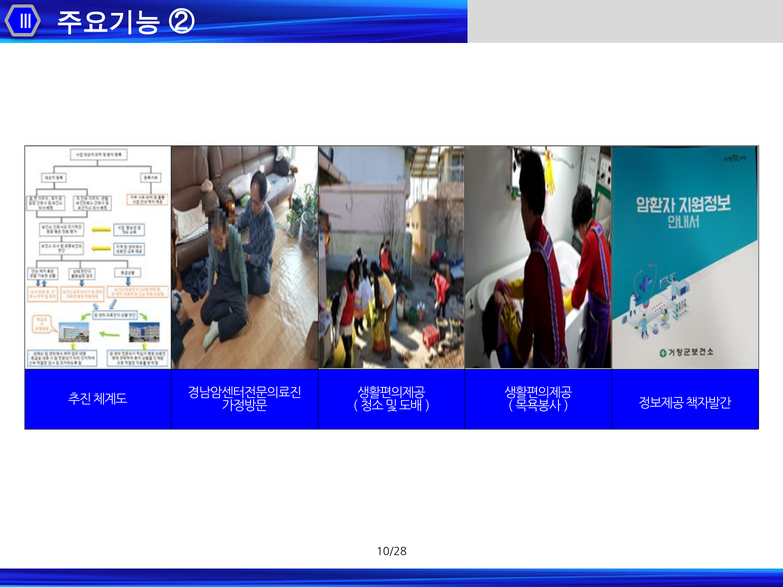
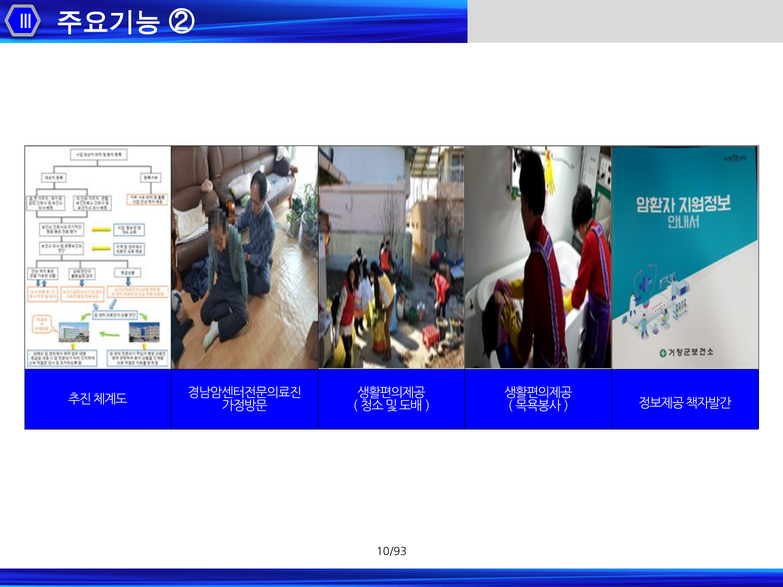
10/28: 10/28 -> 10/93 (392, 552)
